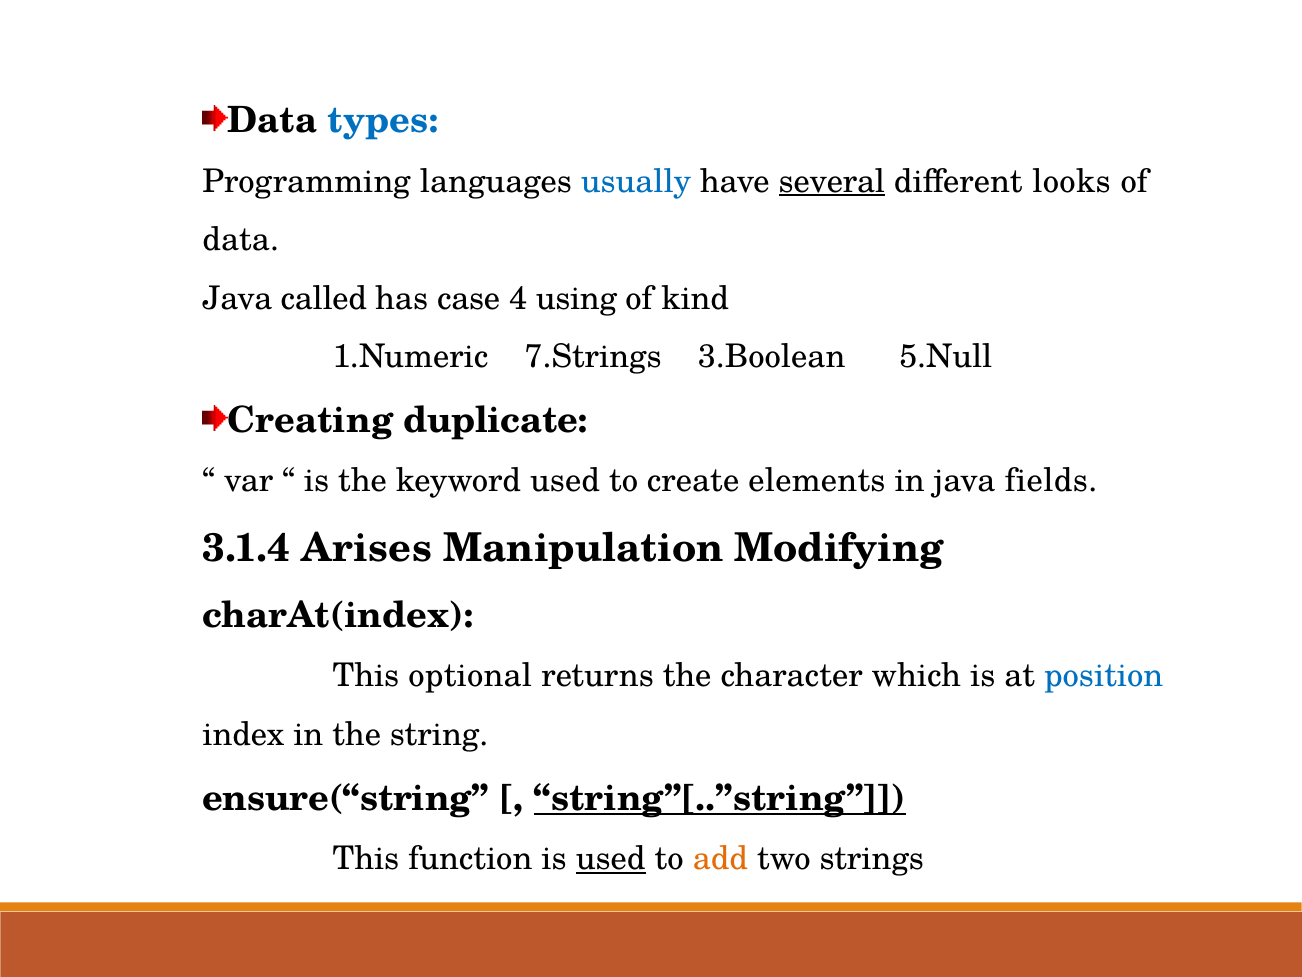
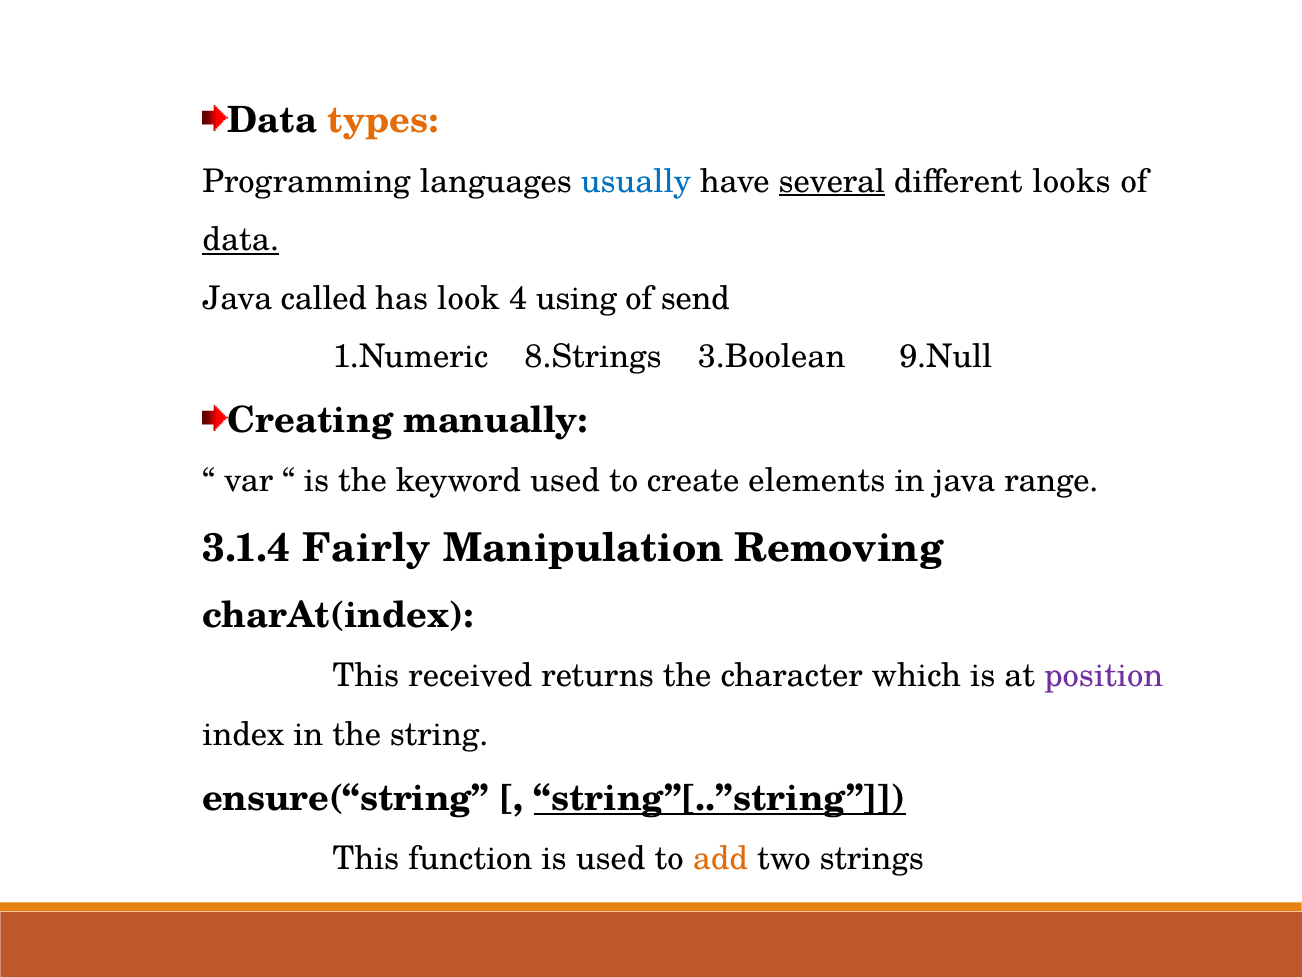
types colour: blue -> orange (383, 121)
data underline: none -> present (241, 240)
case: case -> look (468, 298)
kind: kind -> send (695, 298)
7.Strings: 7.Strings -> 8.Strings (593, 357)
5.Null: 5.Null -> 9.Null (946, 357)
duplicate: duplicate -> manually (496, 420)
fields: fields -> range (1051, 481)
Arises: Arises -> Fairly (367, 548)
Modifying: Modifying -> Removing (839, 548)
optional: optional -> received (470, 676)
position colour: blue -> purple (1104, 676)
used underline: present -> none (611, 858)
